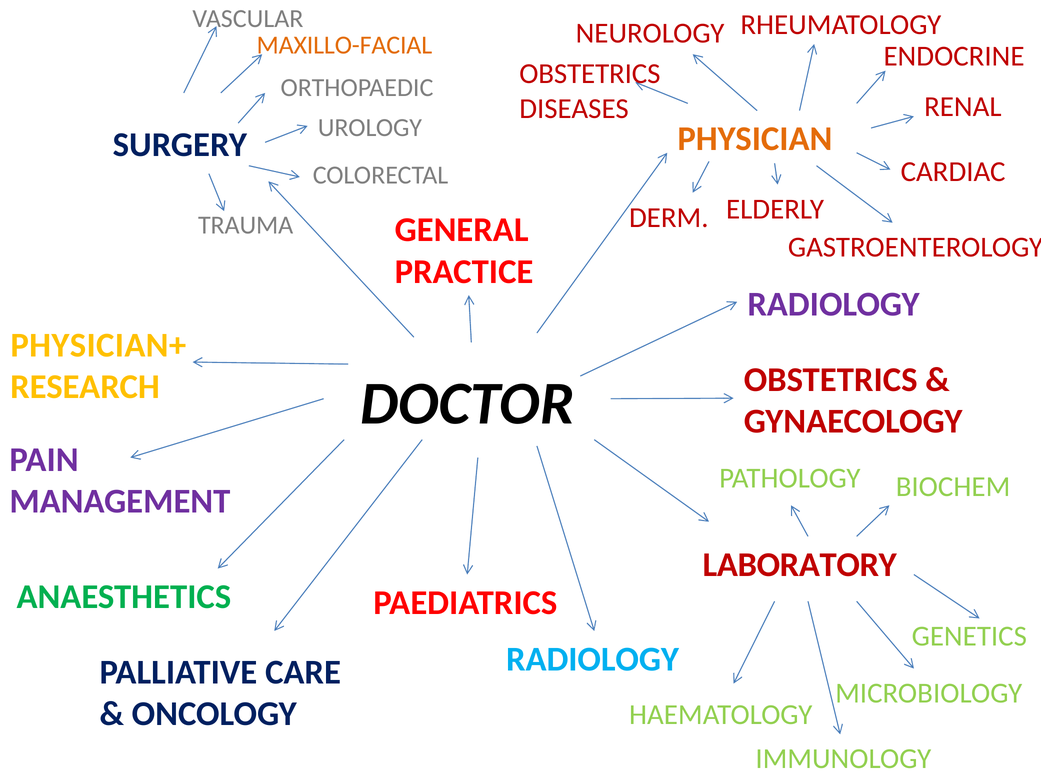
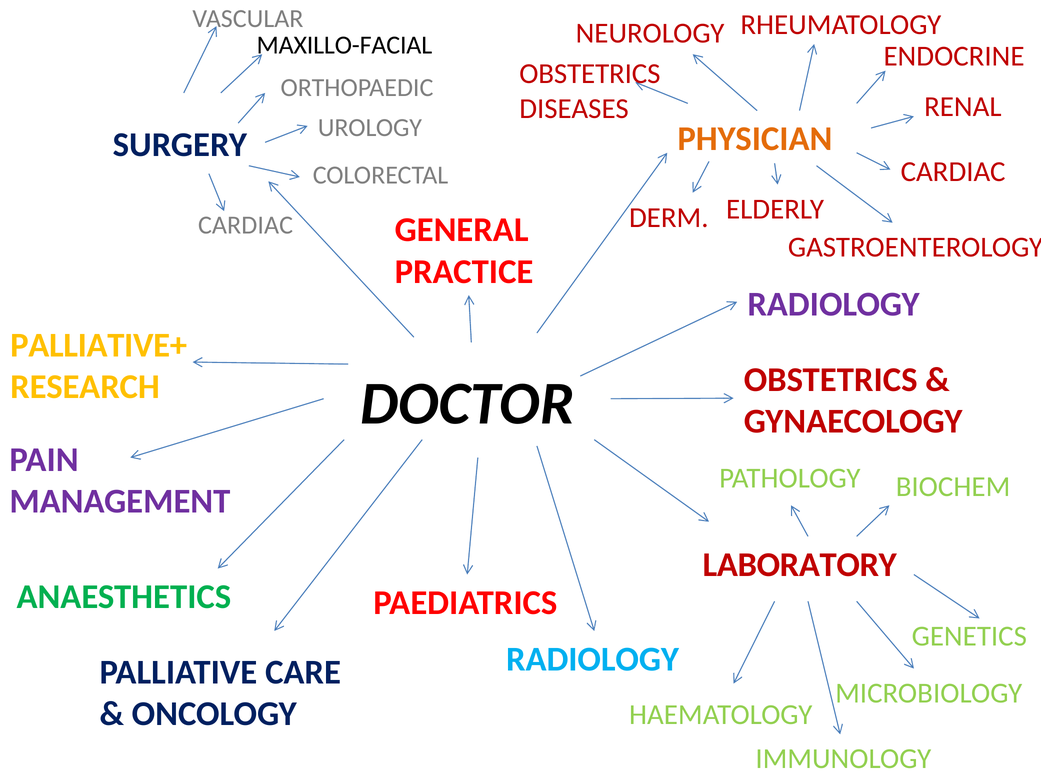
MAXILLO-FACIAL colour: orange -> black (344, 45)
TRAUMA: TRAUMA -> CARDIAC (246, 225)
PHYSICIAN+: PHYSICIAN+ -> PALLIATIVE+ (99, 345)
